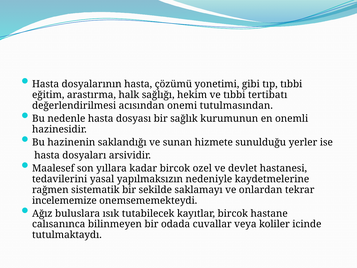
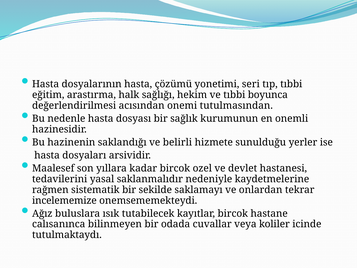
gibi: gibi -> seri (251, 84)
tertibatı: tertibatı -> boyunca (268, 95)
sunan: sunan -> belirli (177, 142)
yapılmaksızın: yapılmaksızın -> saklanmalıdır (150, 179)
